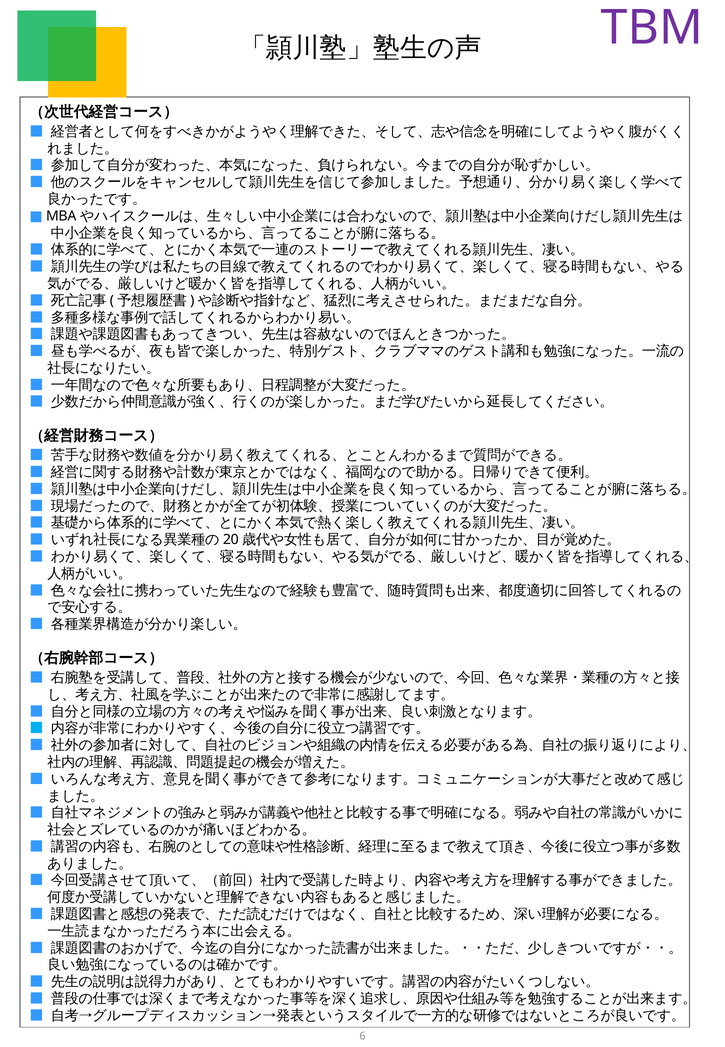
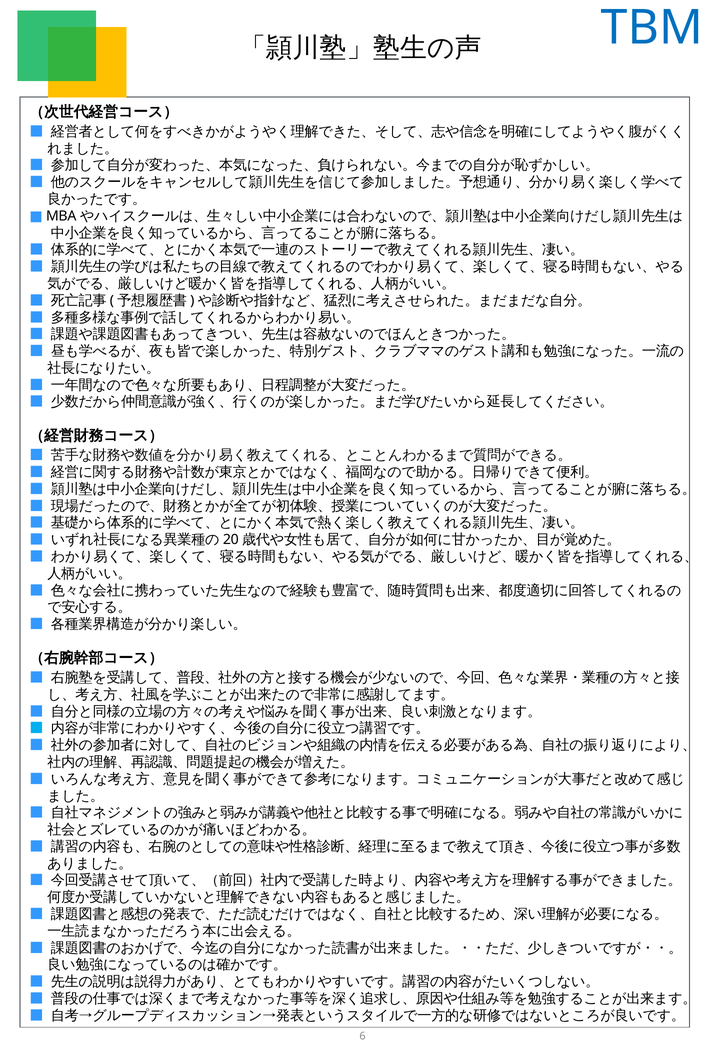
TBM colour: purple -> blue (652, 28)
